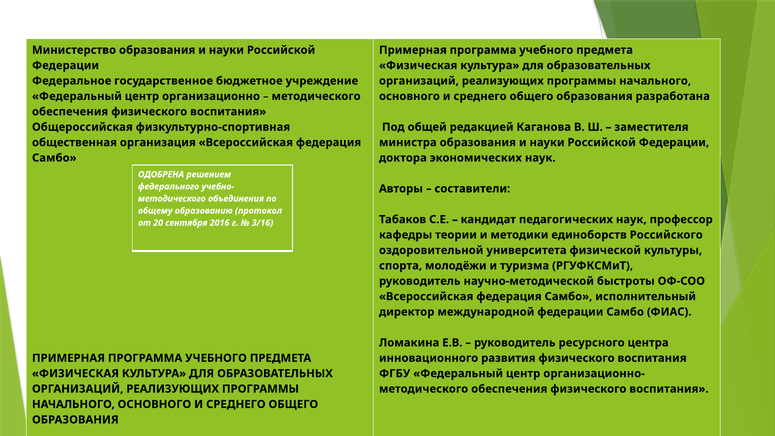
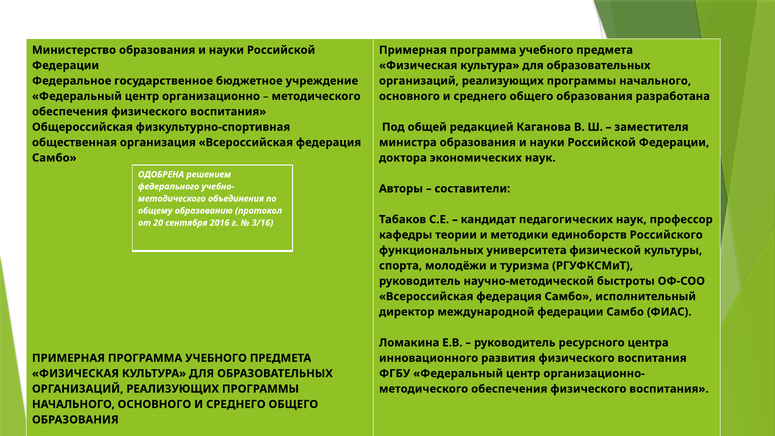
оздоровительной: оздоровительной -> функциональных (431, 250)
